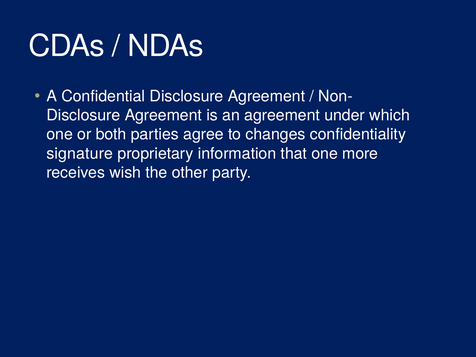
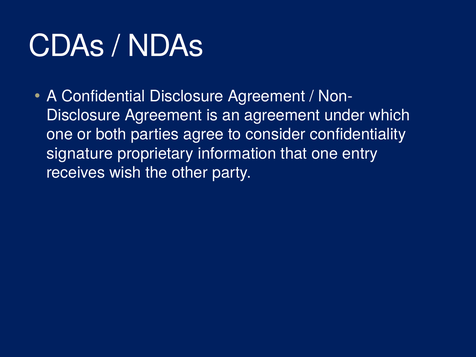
changes: changes -> consider (276, 134)
more: more -> entry (360, 153)
